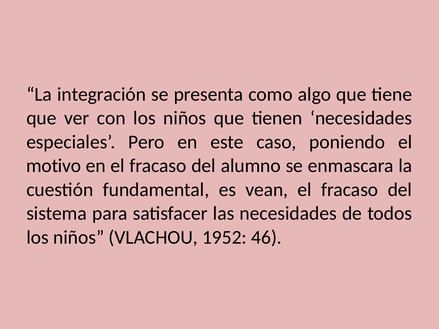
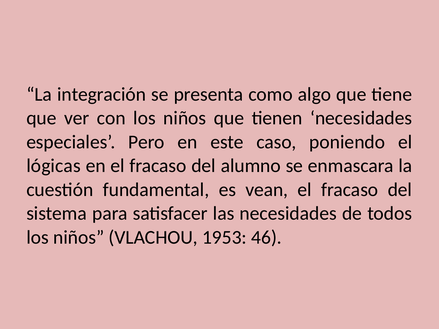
motivo: motivo -> lógicas (54, 166)
1952: 1952 -> 1953 (224, 238)
